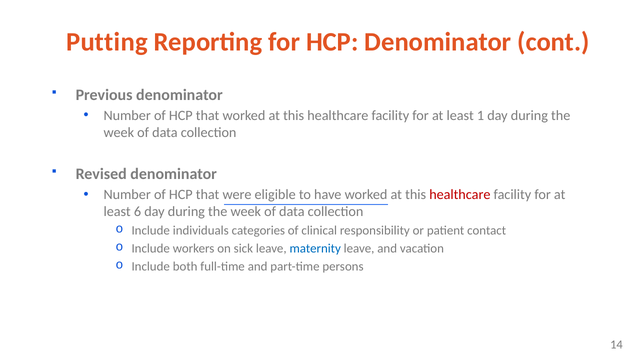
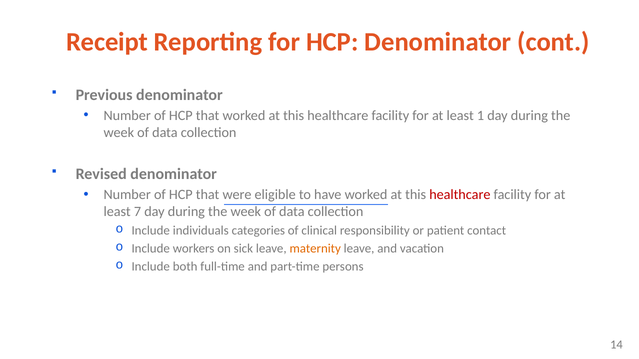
Putting: Putting -> Receipt (107, 42)
6: 6 -> 7 (137, 212)
maternity colour: blue -> orange (315, 249)
